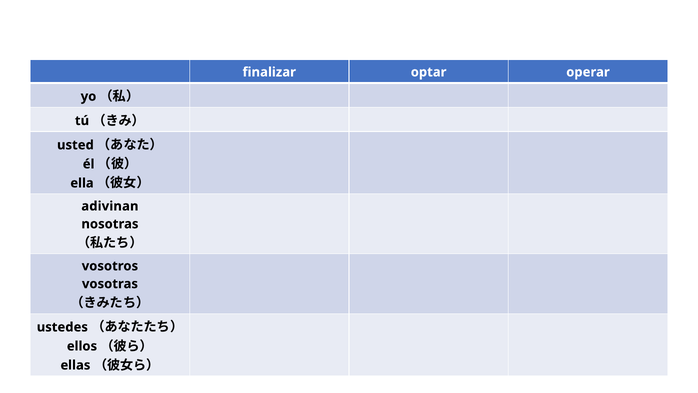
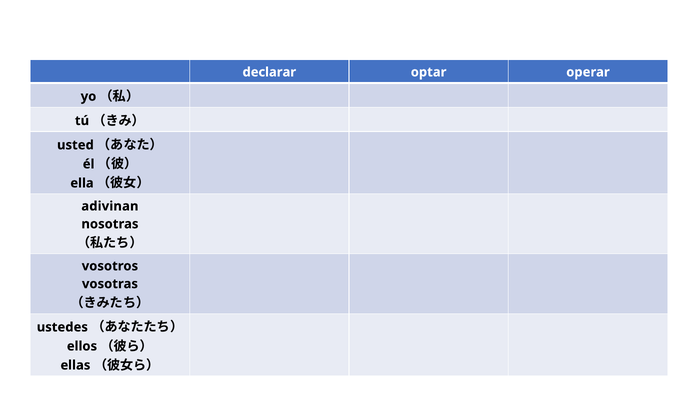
finalizar: finalizar -> declarar (269, 72)
